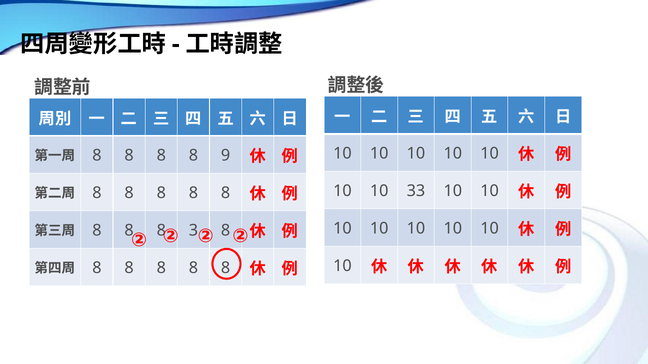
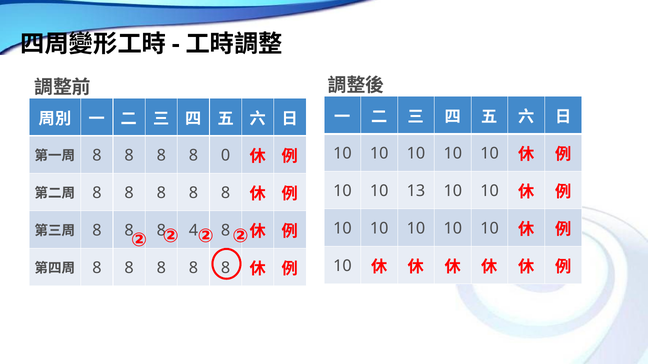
9: 9 -> 0 (226, 156)
33: 33 -> 13 (416, 191)
3: 3 -> 4 (193, 231)
